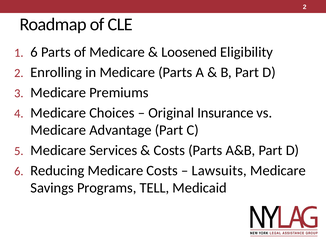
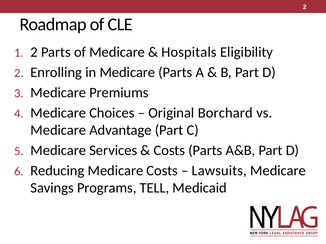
6: 6 -> 2 (34, 52)
Loosened: Loosened -> Hospitals (189, 52)
Insurance: Insurance -> Borchard (225, 113)
